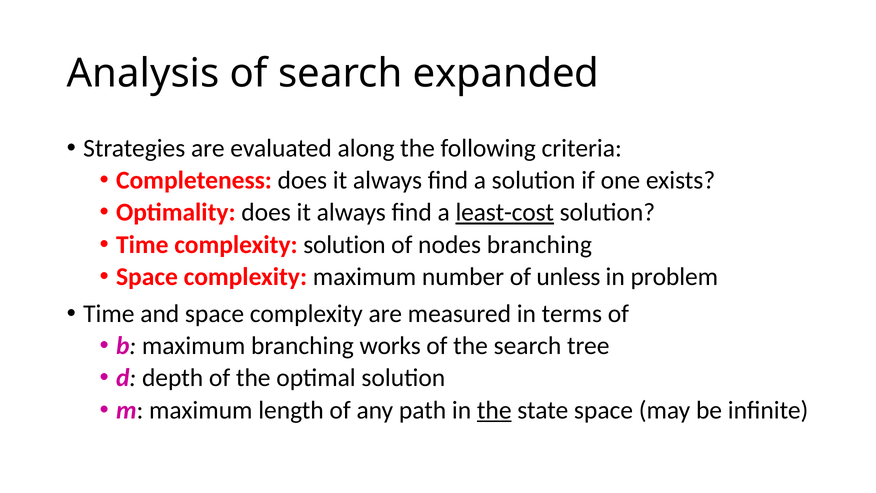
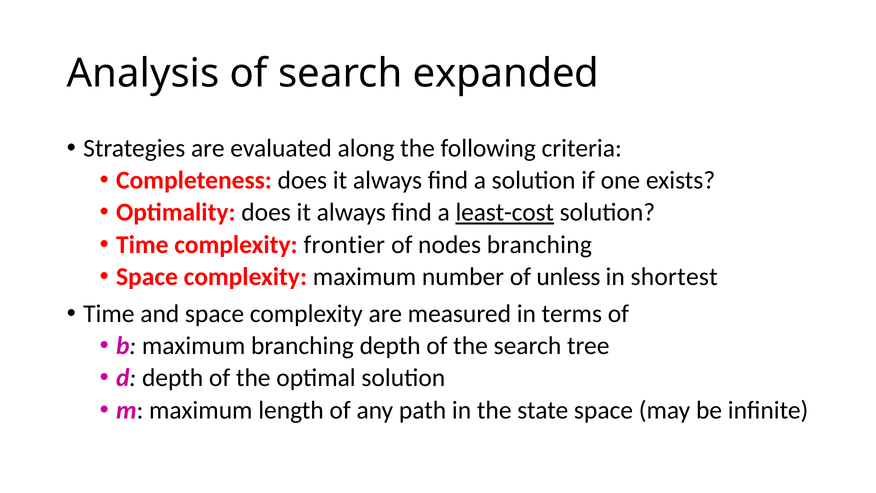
complexity solution: solution -> frontier (344, 245)
problem: problem -> shortest (674, 277)
branching works: works -> depth (390, 346)
the underline: present -> none (494, 410)
